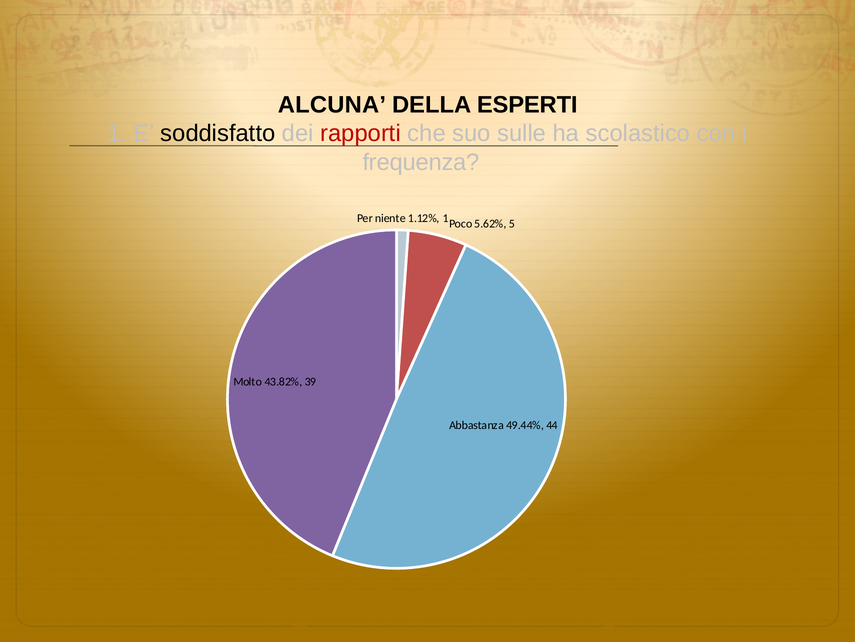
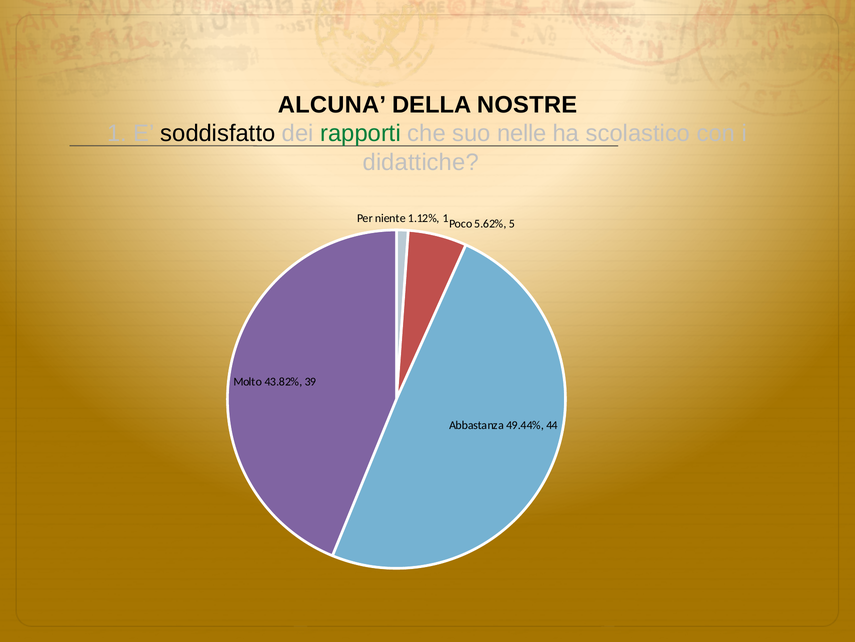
ESPERTI: ESPERTI -> NOSTRE (527, 105)
rapporti colour: red -> green (361, 133)
sulle: sulle -> nelle (522, 133)
frequenza: frequenza -> didattiche (421, 162)
